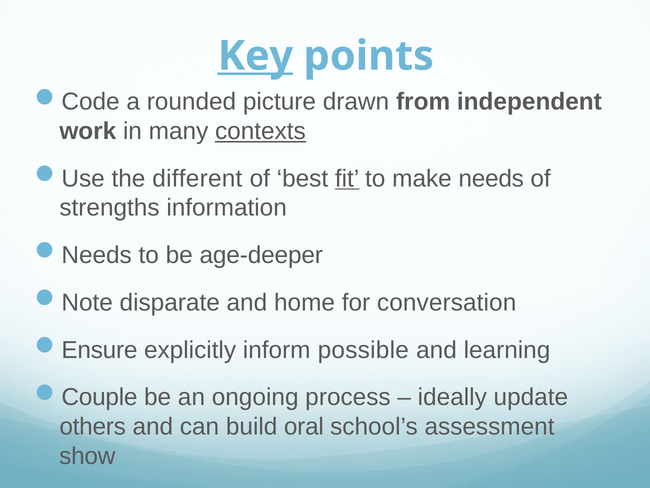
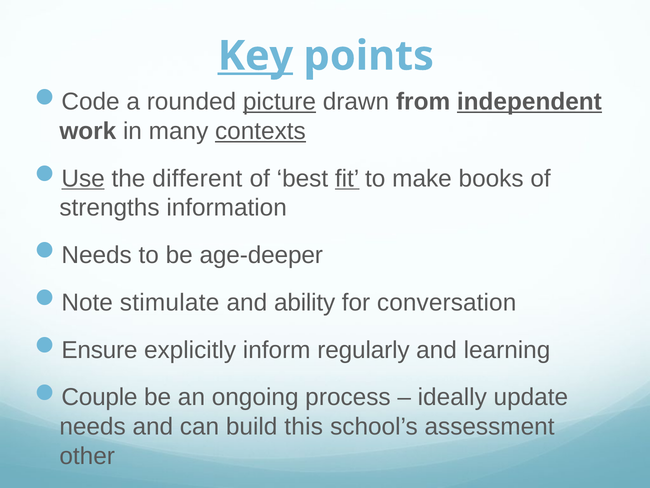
picture underline: none -> present (279, 102)
independent underline: none -> present (529, 102)
Use underline: none -> present (83, 178)
make needs: needs -> books (491, 178)
disparate: disparate -> stimulate (170, 302)
home: home -> ability (305, 302)
possible: possible -> regularly (363, 350)
others: others -> needs (93, 426)
oral: oral -> this (304, 426)
show: show -> other (87, 456)
